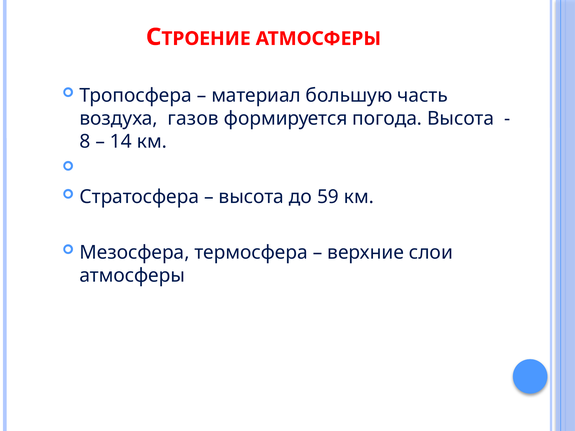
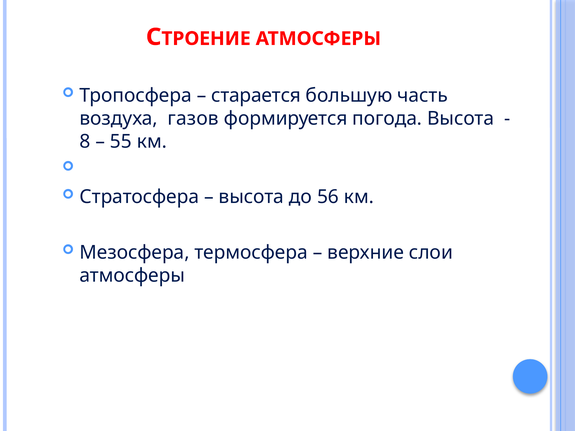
материал: материал -> старается (256, 95)
14: 14 -> 55 (121, 141)
59: 59 -> 56 (328, 197)
